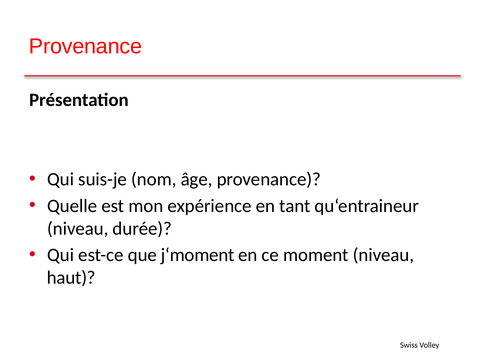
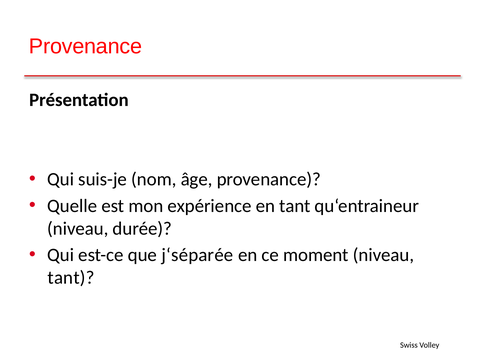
j‘moment: j‘moment -> j‘séparée (197, 255)
haut: haut -> tant (71, 277)
